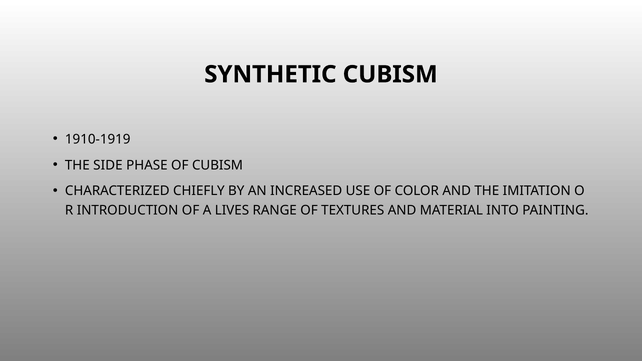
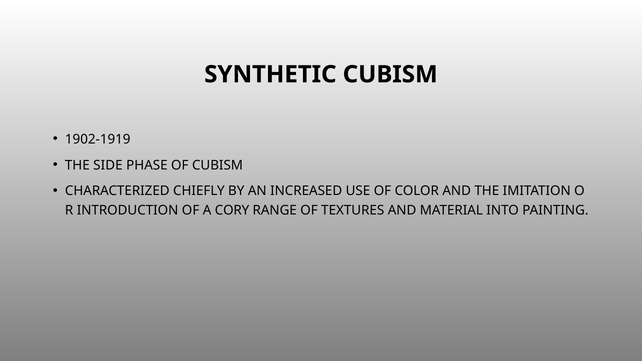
1910-1919: 1910-1919 -> 1902-1919 (98, 139)
LIVES: LIVES -> CORY (232, 210)
